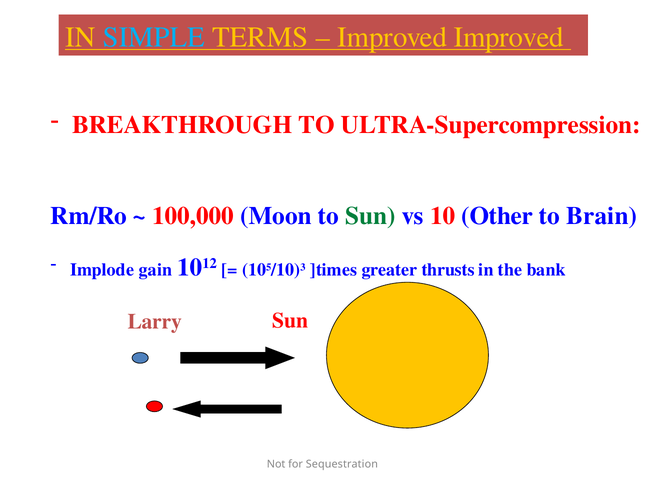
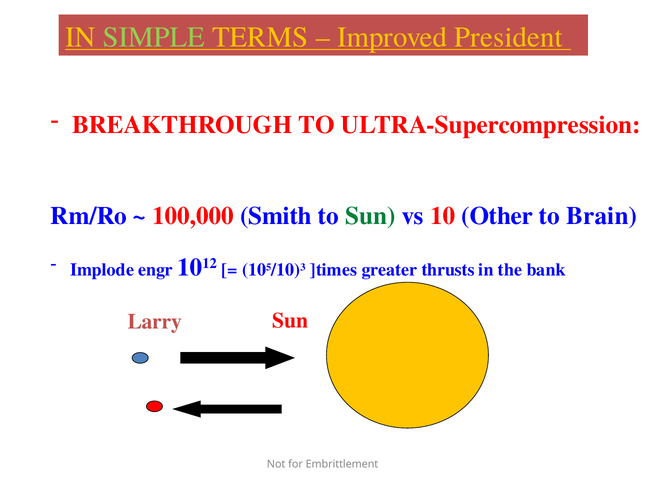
SIMPLE colour: light blue -> light green (154, 37)
Improved Improved: Improved -> President (509, 37)
Moon: Moon -> Smith (276, 216)
gain: gain -> engr (156, 270)
Sequestration: Sequestration -> Embrittlement (342, 464)
